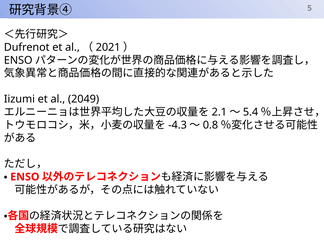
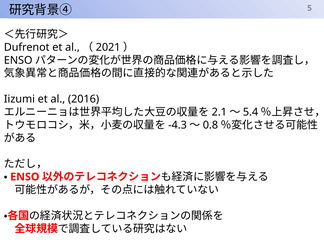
2049: 2049 -> 2016 (84, 99)
